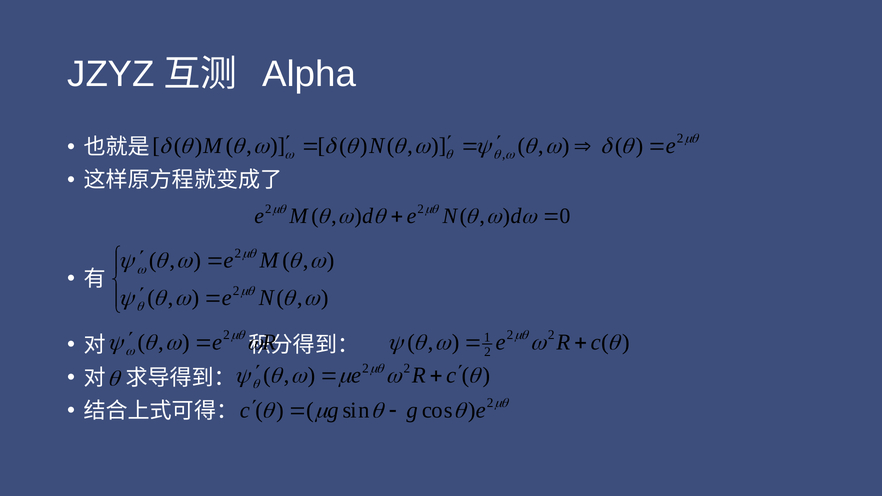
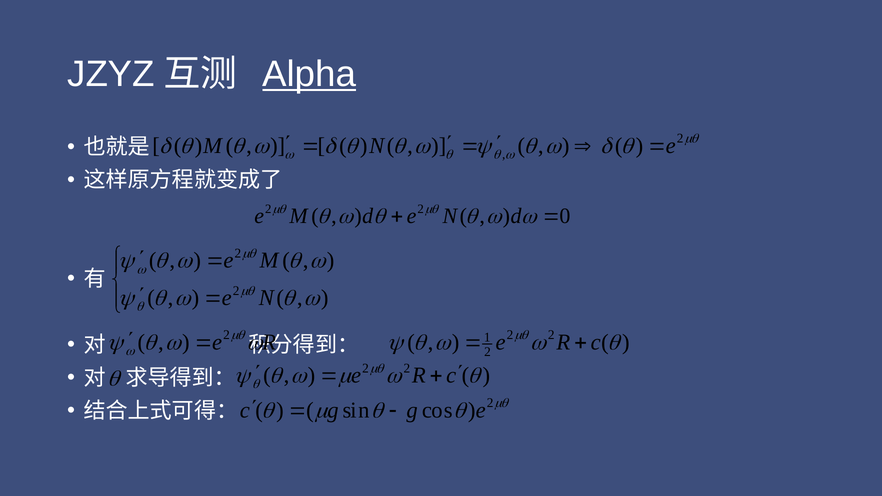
Alpha underline: none -> present (309, 74)
